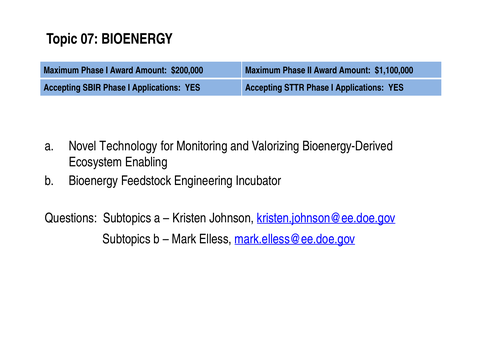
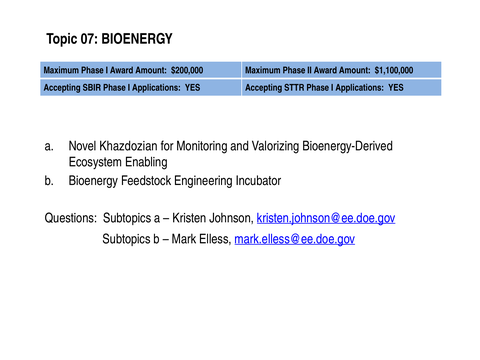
Technology: Technology -> Khazdozian (129, 146)
